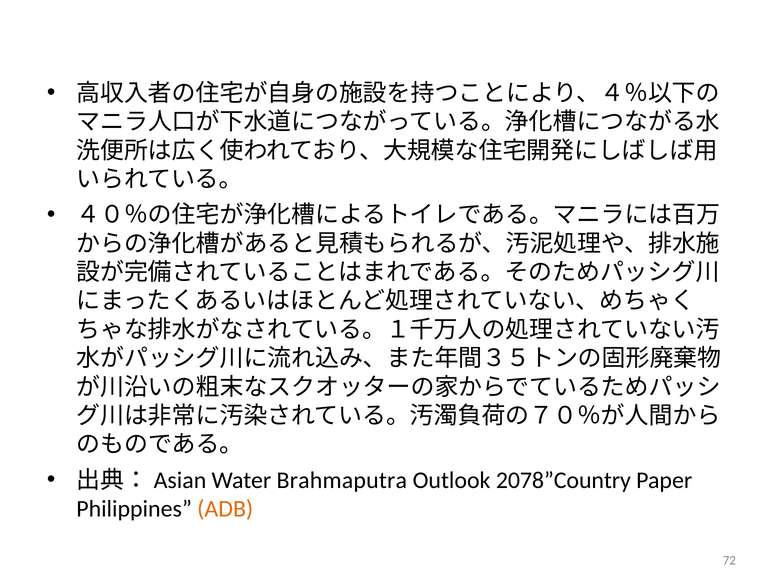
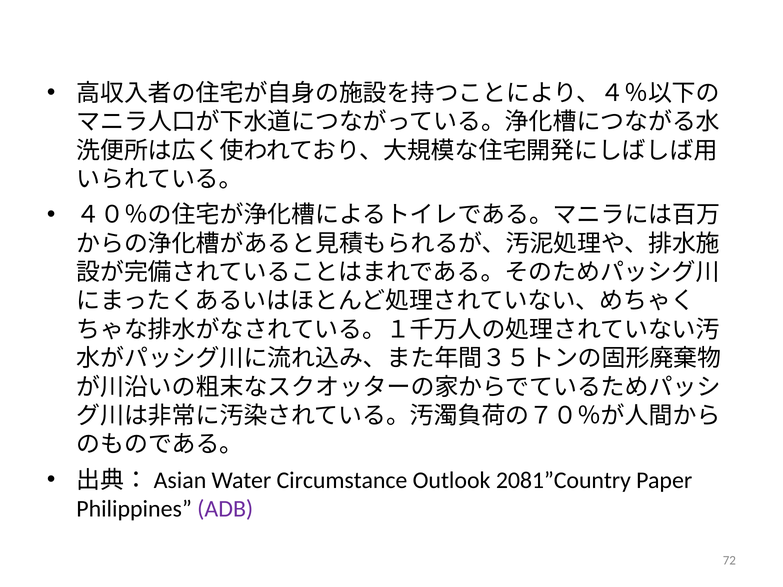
Brahmaputra: Brahmaputra -> Circumstance (342, 480)
2078”Country: 2078”Country -> 2081”Country (563, 480)
ADB colour: orange -> purple (225, 509)
